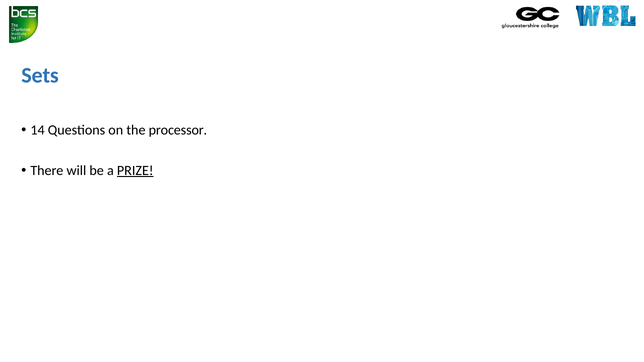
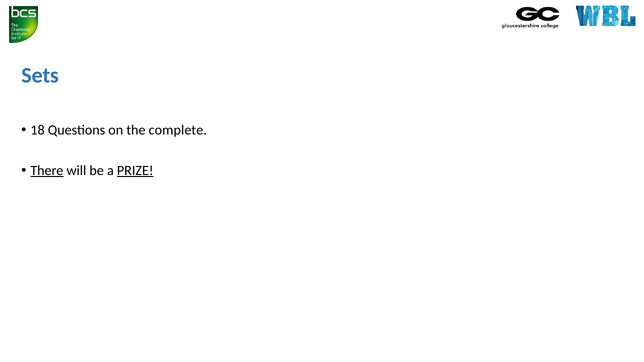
14: 14 -> 18 (38, 130)
processor: processor -> complete (178, 130)
There underline: none -> present (47, 171)
